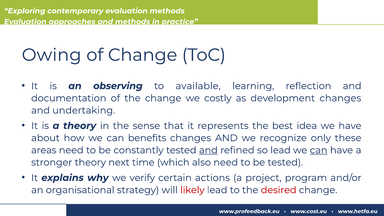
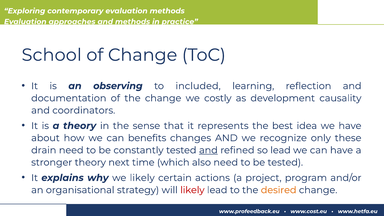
Owing: Owing -> School (52, 55)
available: available -> included (198, 86)
development changes: changes -> causality (340, 98)
undertaking: undertaking -> coordinators (84, 110)
areas: areas -> drain (44, 150)
can underline: present -> none (319, 150)
we verify: verify -> likely (142, 178)
desired colour: red -> orange (279, 190)
